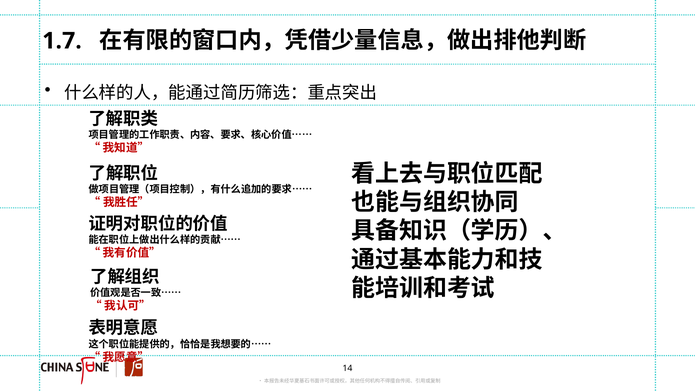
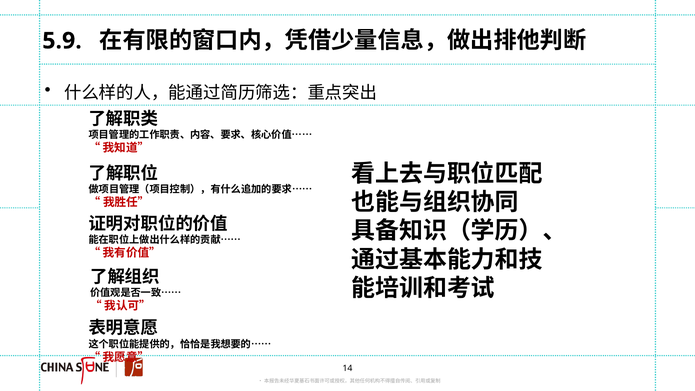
1.7: 1.7 -> 5.9 (62, 41)
